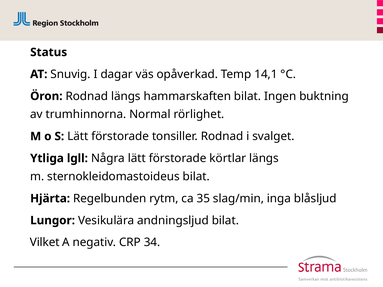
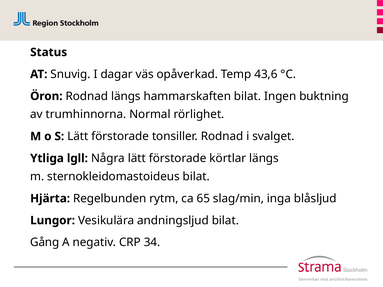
14,1: 14,1 -> 43,6 (266, 74)
35: 35 -> 65 (203, 199)
Vilket: Vilket -> Gång (45, 243)
